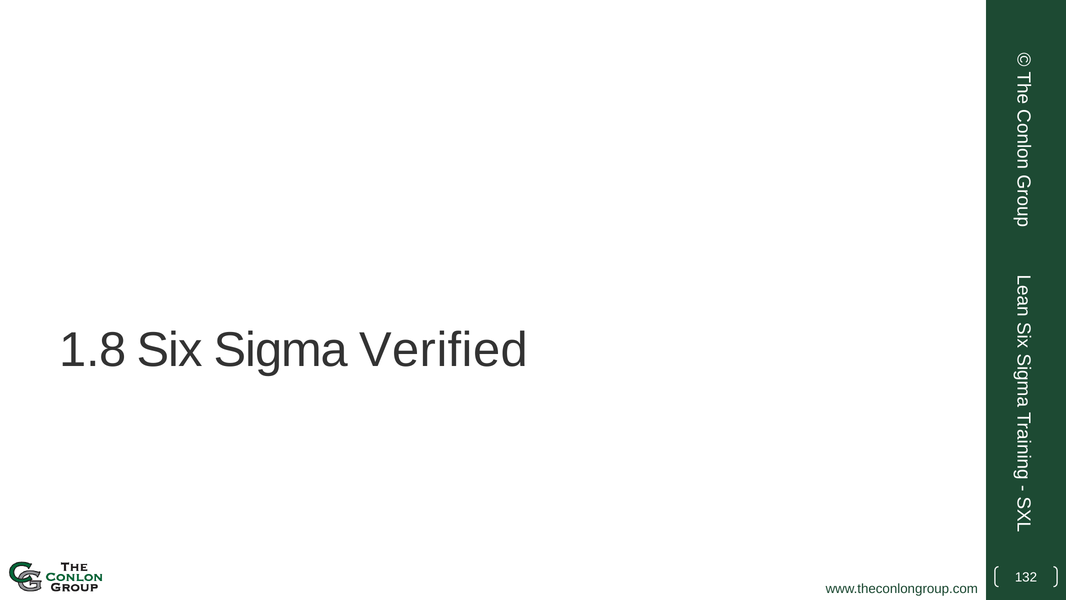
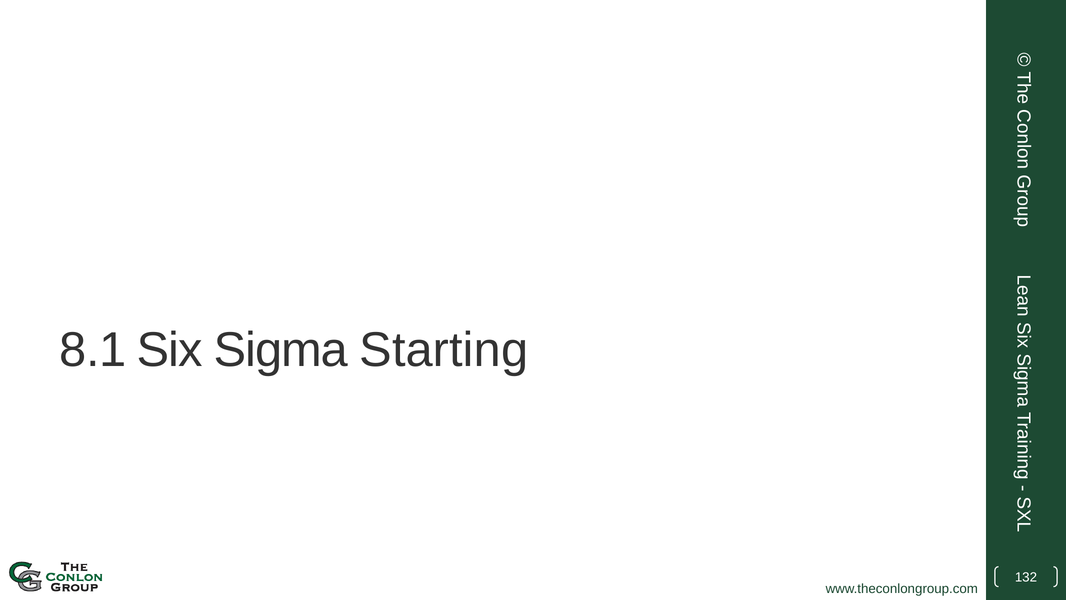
1.8: 1.8 -> 8.1 (93, 350)
Verified: Verified -> Starting (444, 350)
